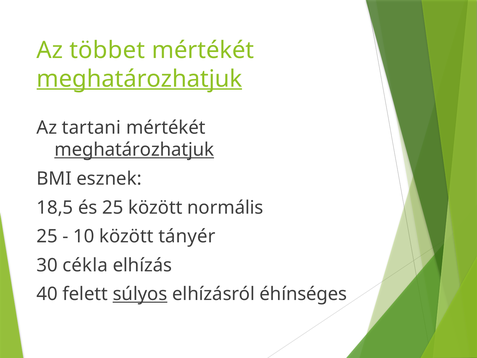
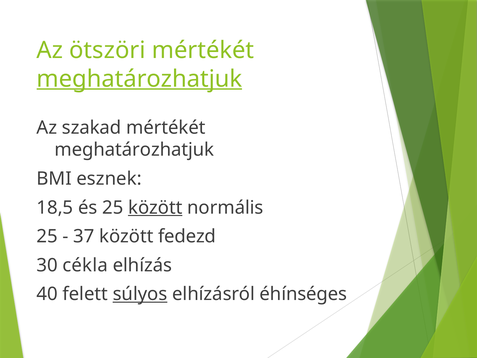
többet: többet -> ötszöri (107, 50)
tartani: tartani -> szakad (92, 127)
meghatározhatjuk underline: present -> none (134, 150)
között underline: none -> present (155, 207)
10: 10 -> 37 (84, 236)
tányér: tányér -> fedezd (187, 236)
